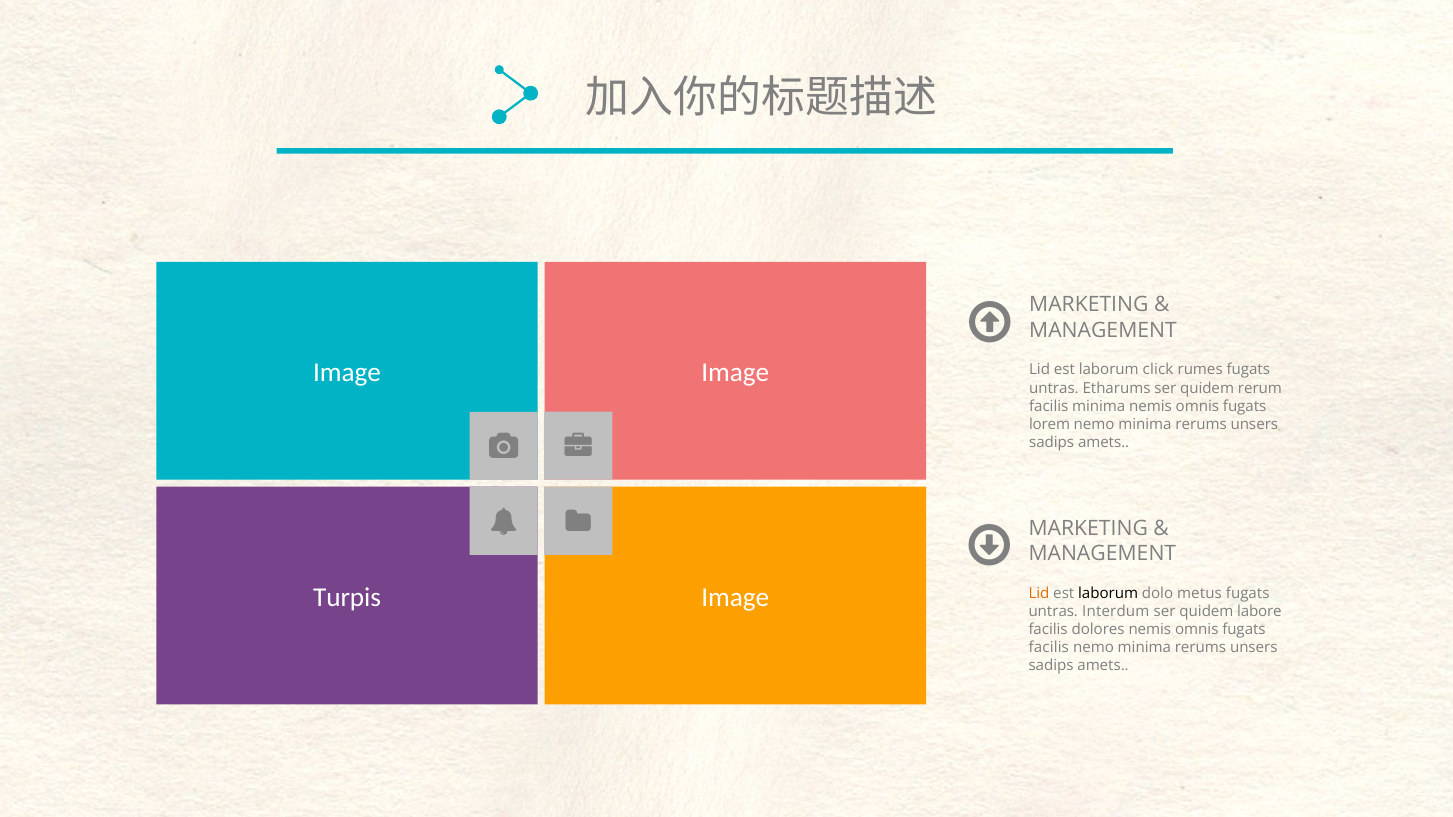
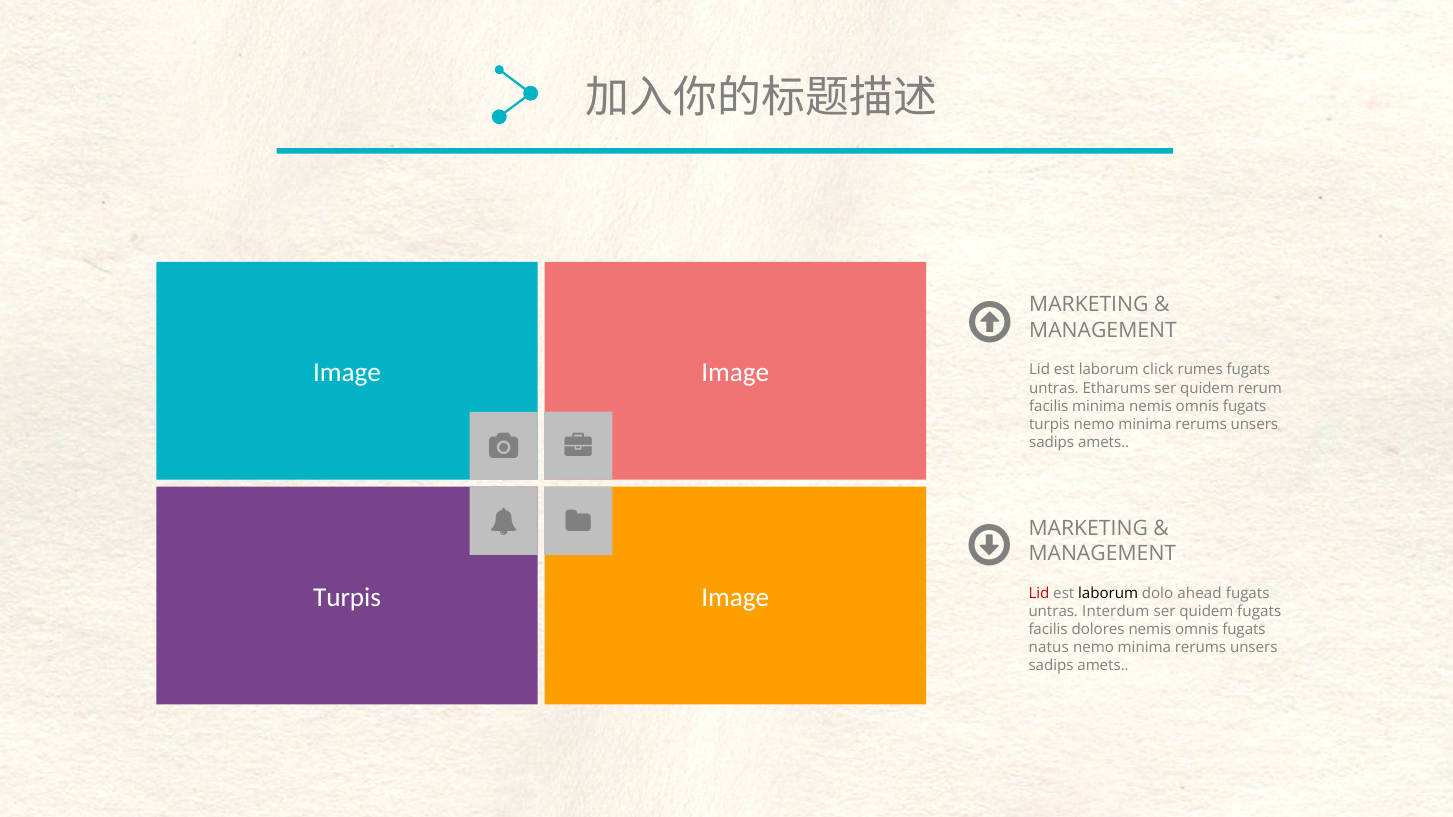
lorem: lorem -> turpis (1050, 425)
Lid colour: orange -> red (1039, 594)
metus: metus -> ahead (1200, 594)
quidem labore: labore -> fugats (1259, 612)
facilis: facilis -> natus (1049, 648)
